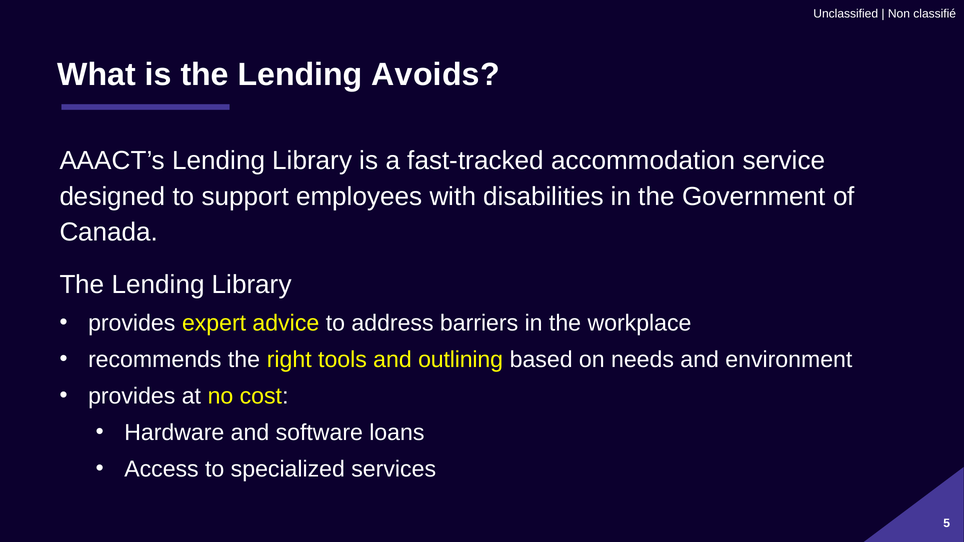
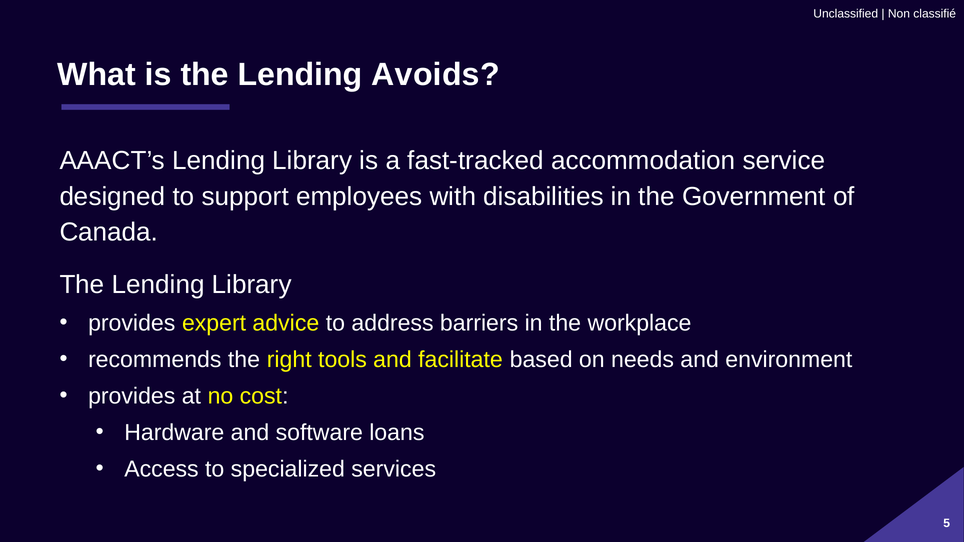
outlining: outlining -> facilitate (460, 360)
